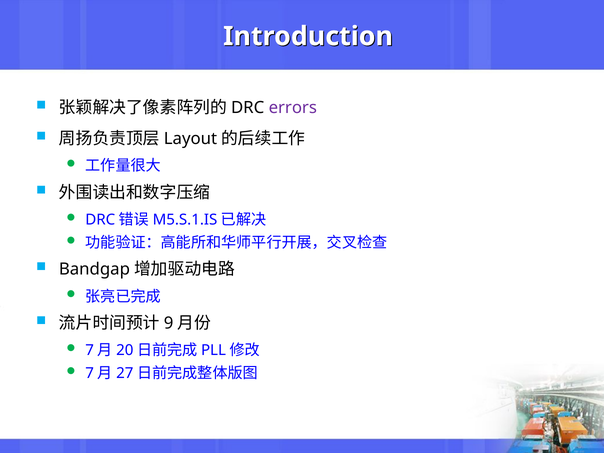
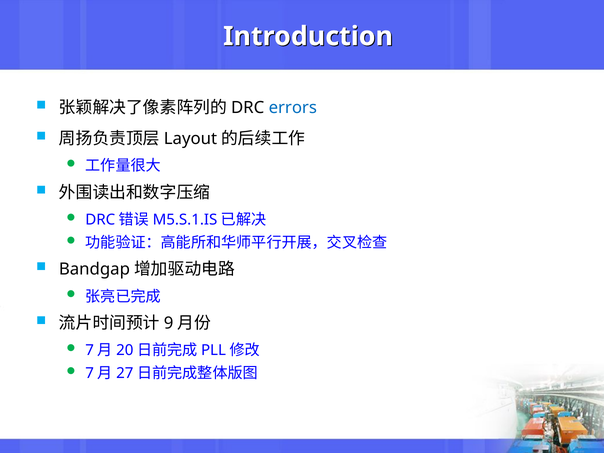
errors colour: purple -> blue (293, 108)
